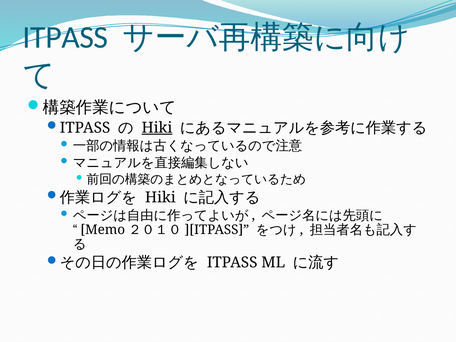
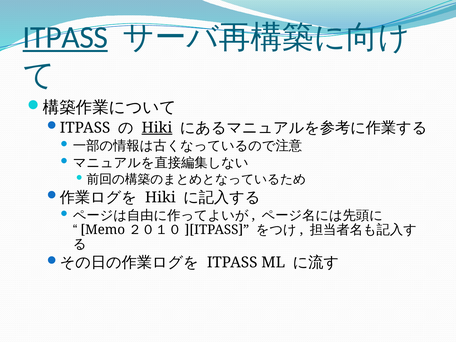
ITPASS underline: none -> present (65, 37)
